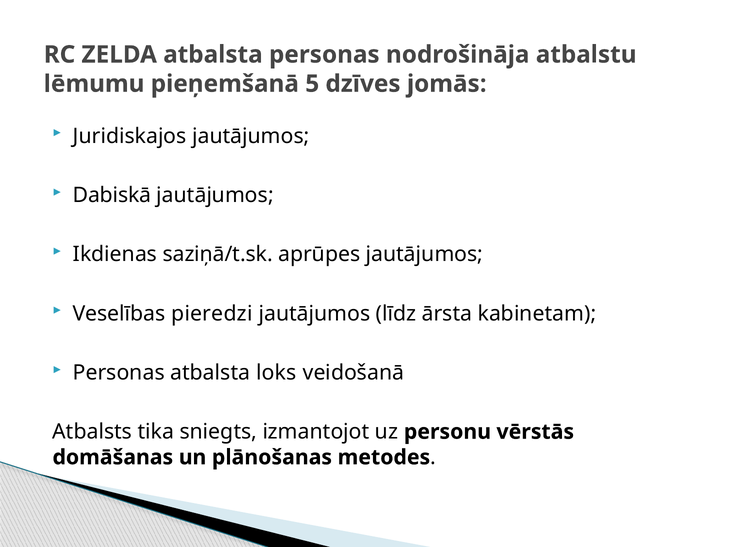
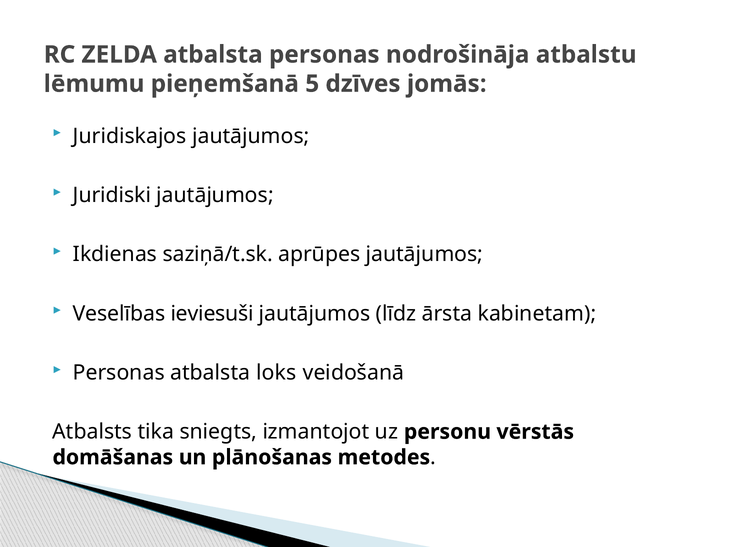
Dabiskā: Dabiskā -> Juridiski (112, 195)
pieredzi: pieredzi -> ieviesuši (212, 313)
